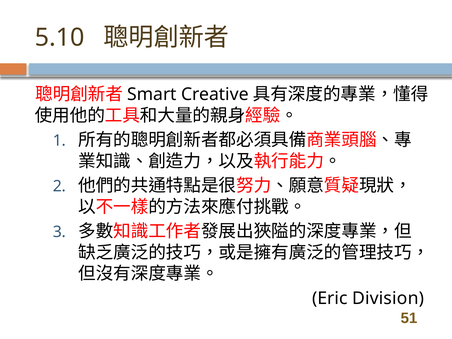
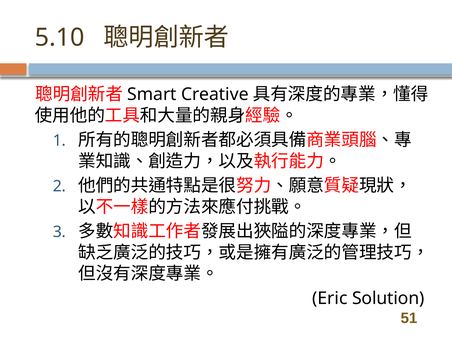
Division: Division -> Solution (388, 298)
